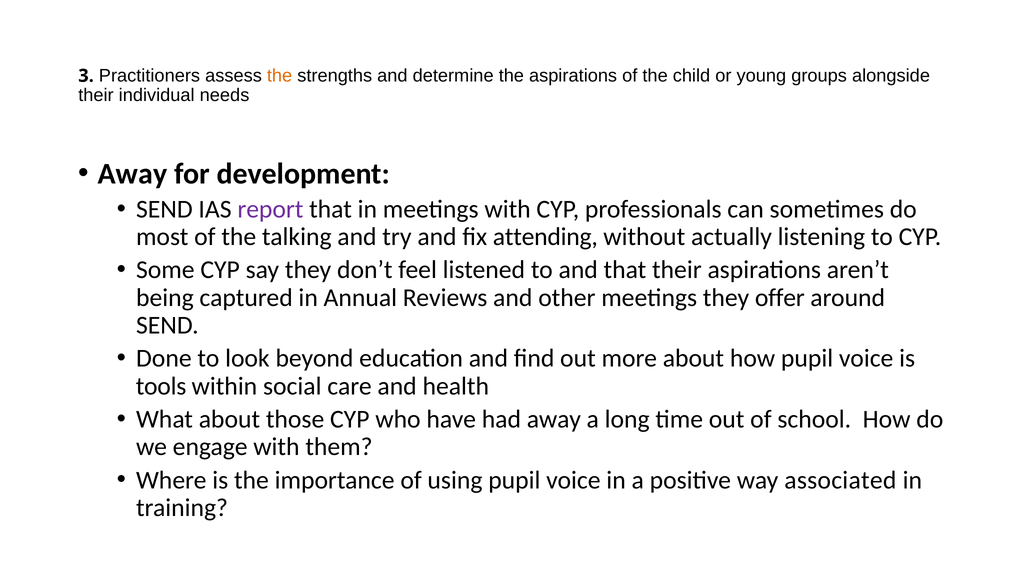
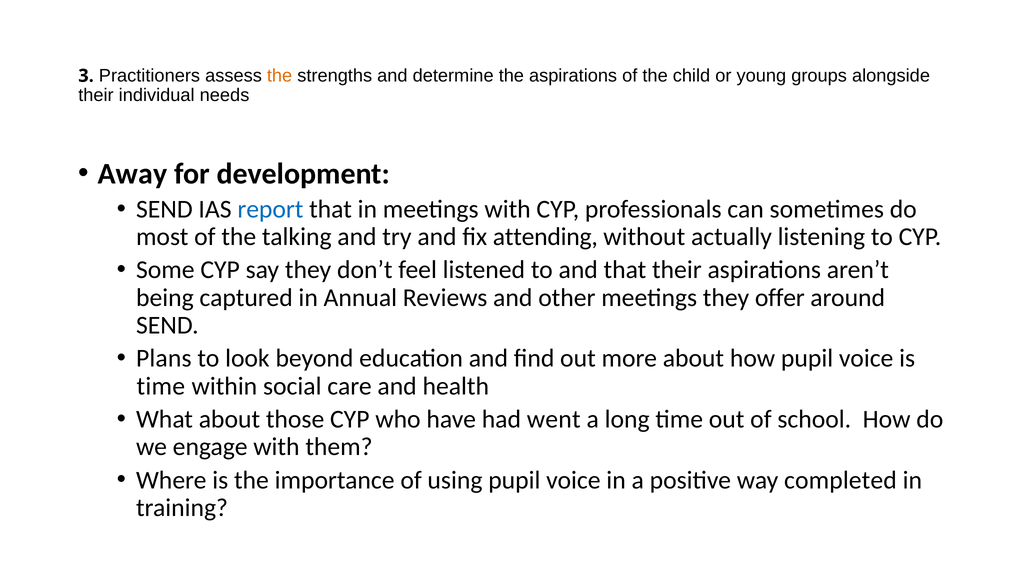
report colour: purple -> blue (270, 209)
Done: Done -> Plans (164, 358)
tools: tools -> time (161, 386)
had away: away -> went (554, 419)
associated: associated -> completed (840, 480)
